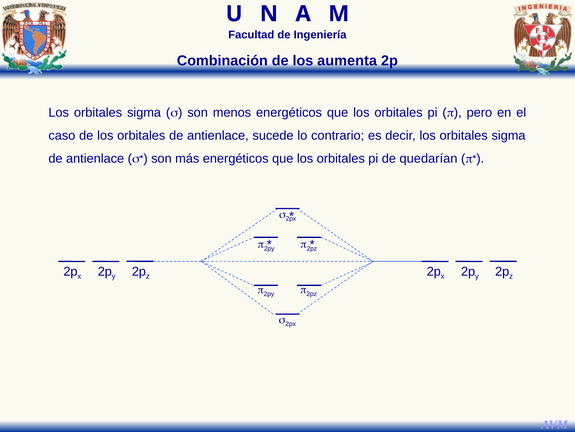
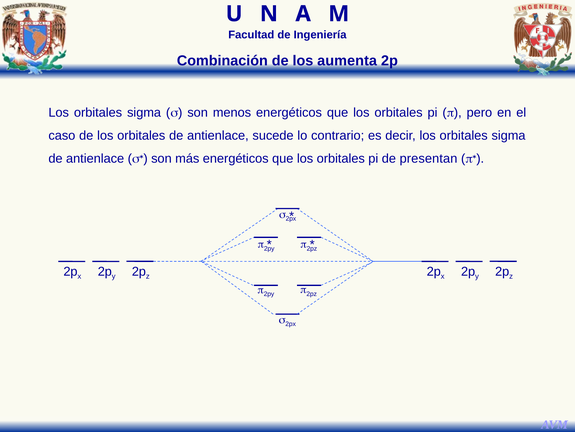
quedarían: quedarían -> presentan (428, 158)
